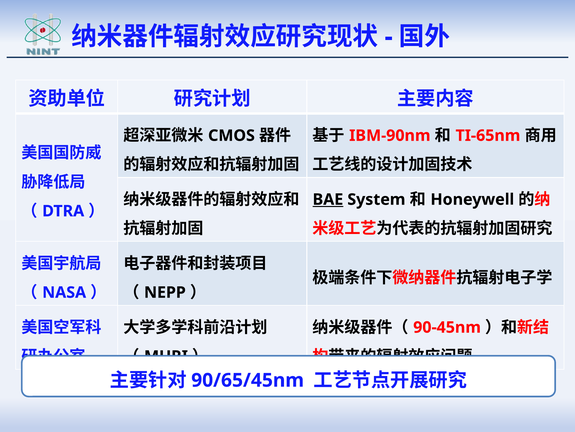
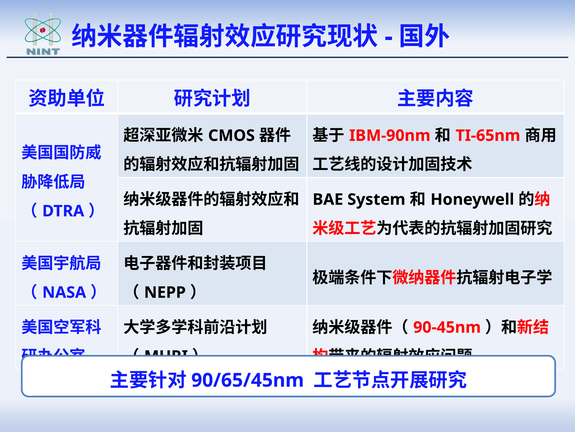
BAE underline: present -> none (328, 199)
